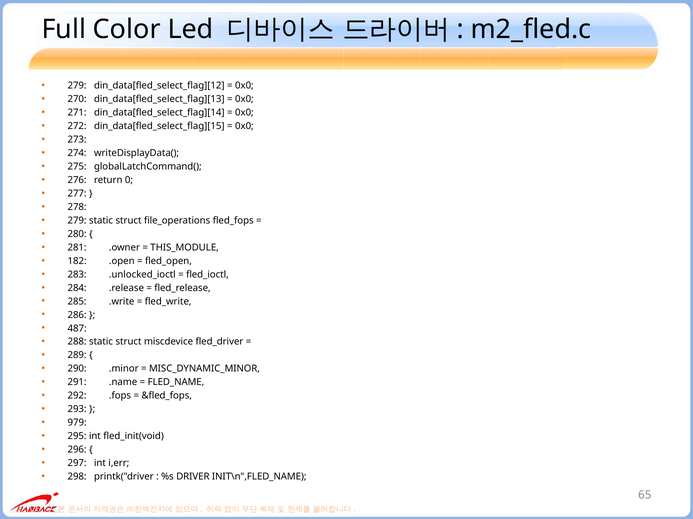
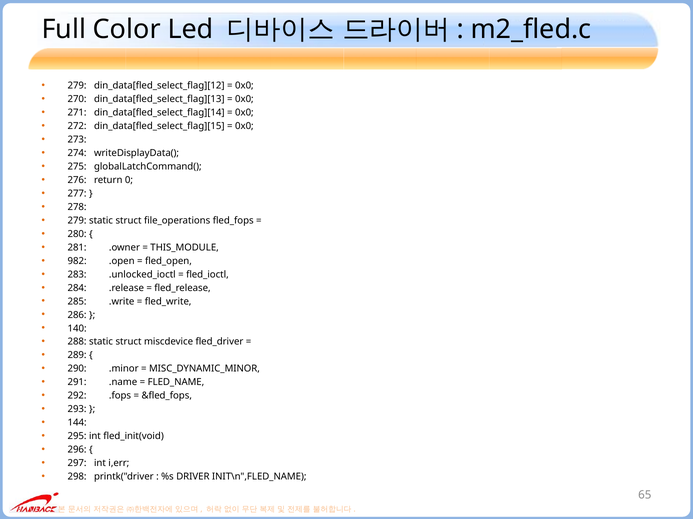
182: 182 -> 982 (77, 261)
487: 487 -> 140 (77, 329)
979: 979 -> 144 (77, 423)
